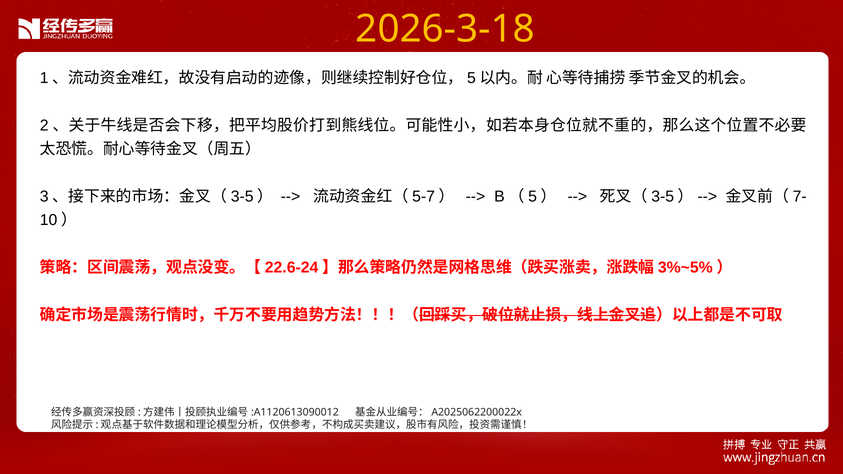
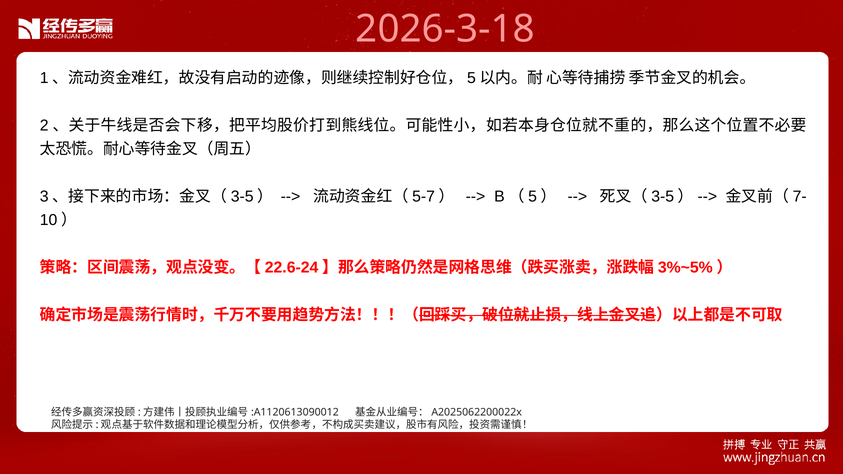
2026-3-18 colour: yellow -> pink (445, 29)
